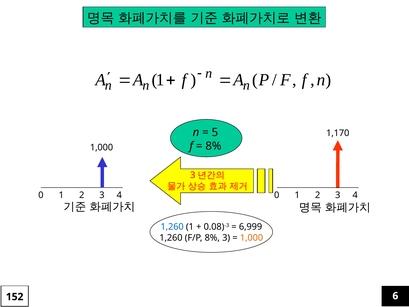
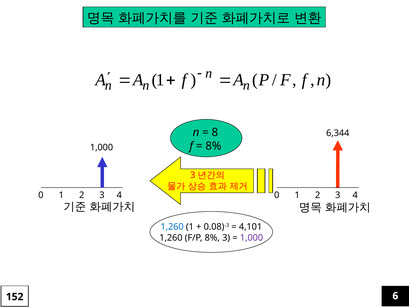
5: 5 -> 8 (215, 132)
1,170: 1,170 -> 6,344 (338, 133)
6,999: 6,999 -> 4,101 (251, 227)
1,000 colour: orange -> purple (252, 238)
